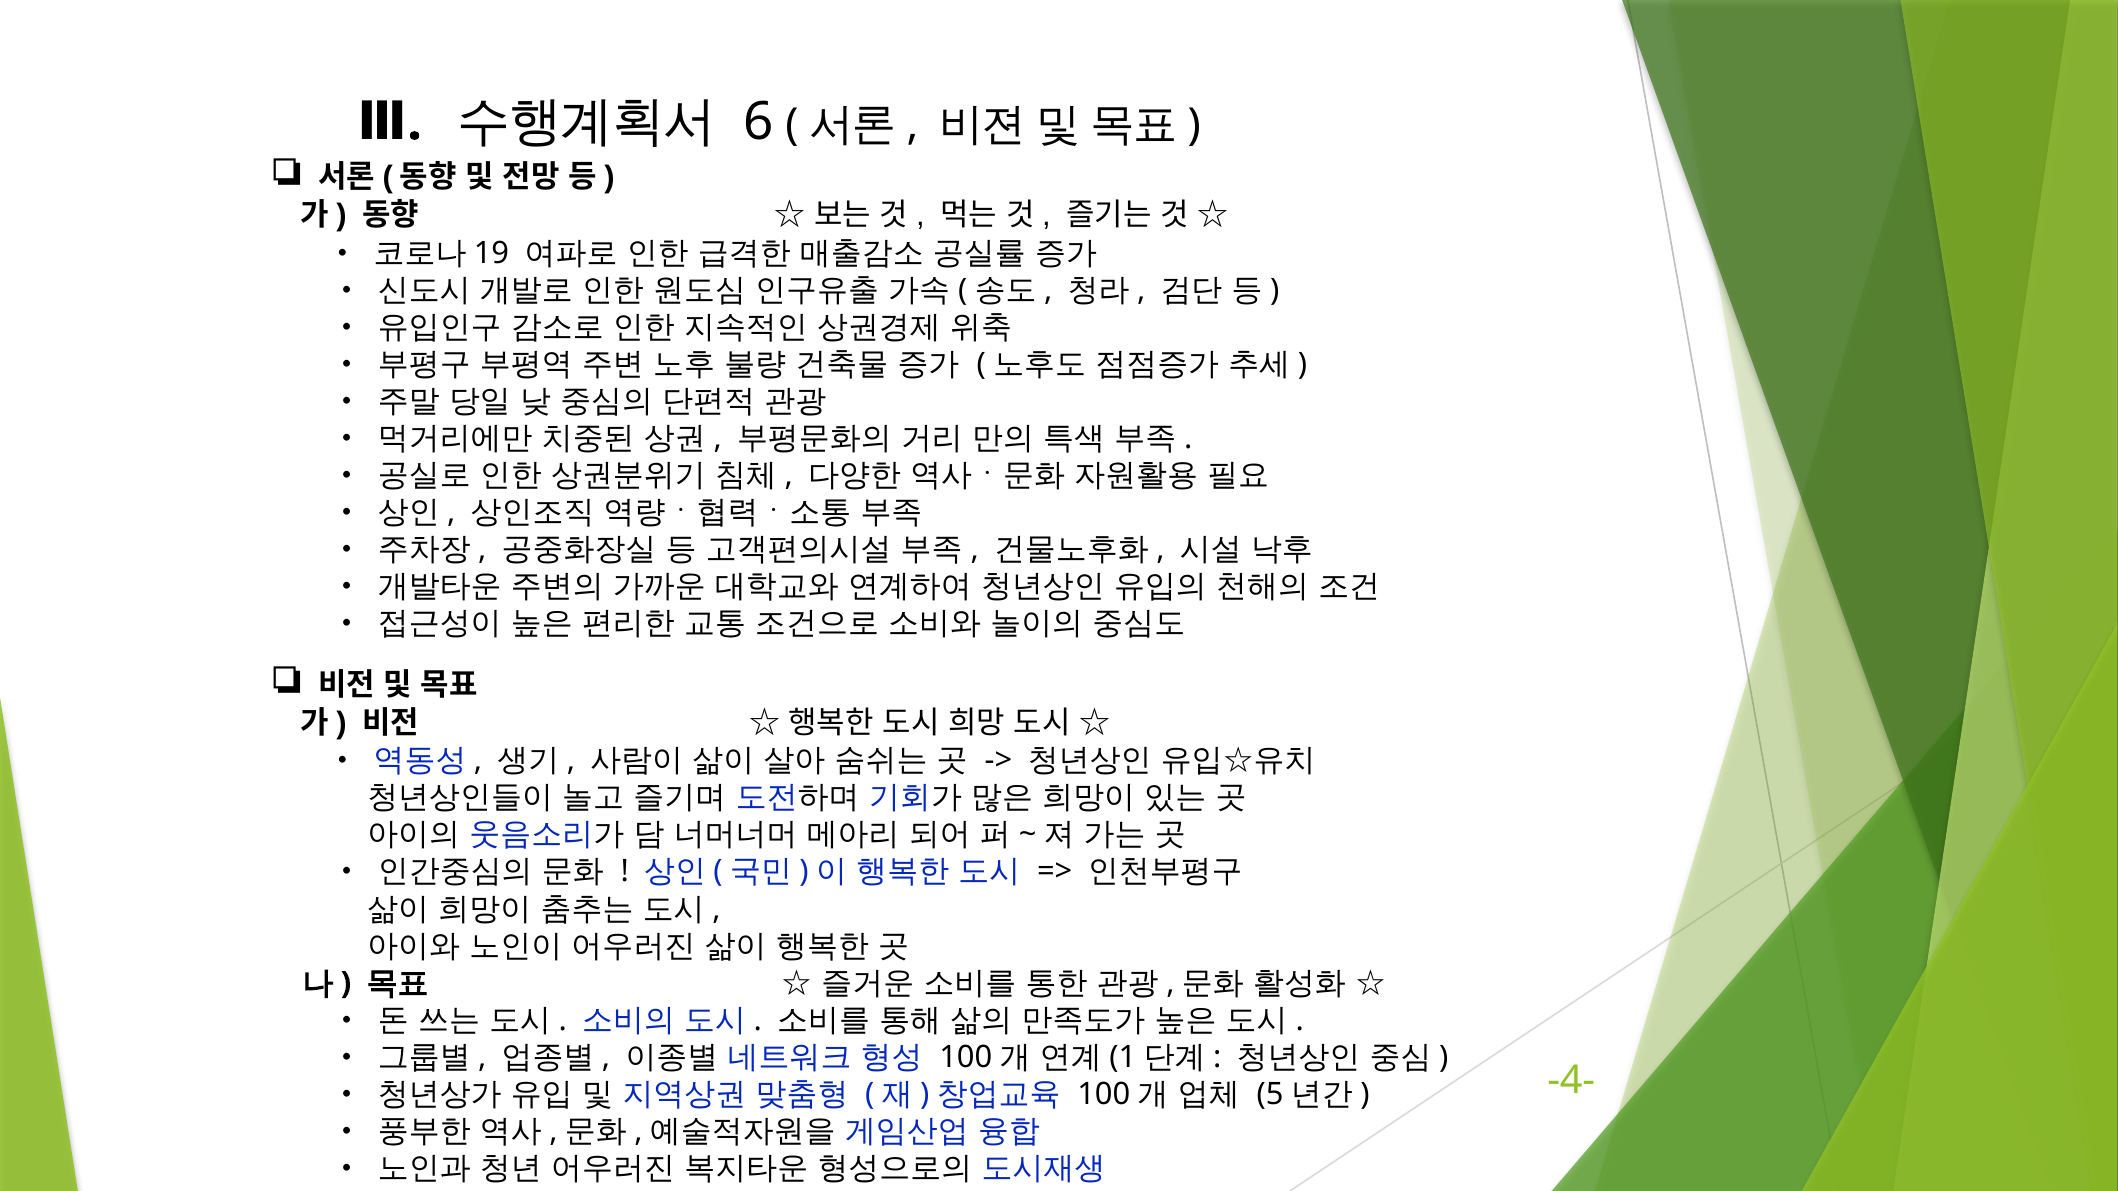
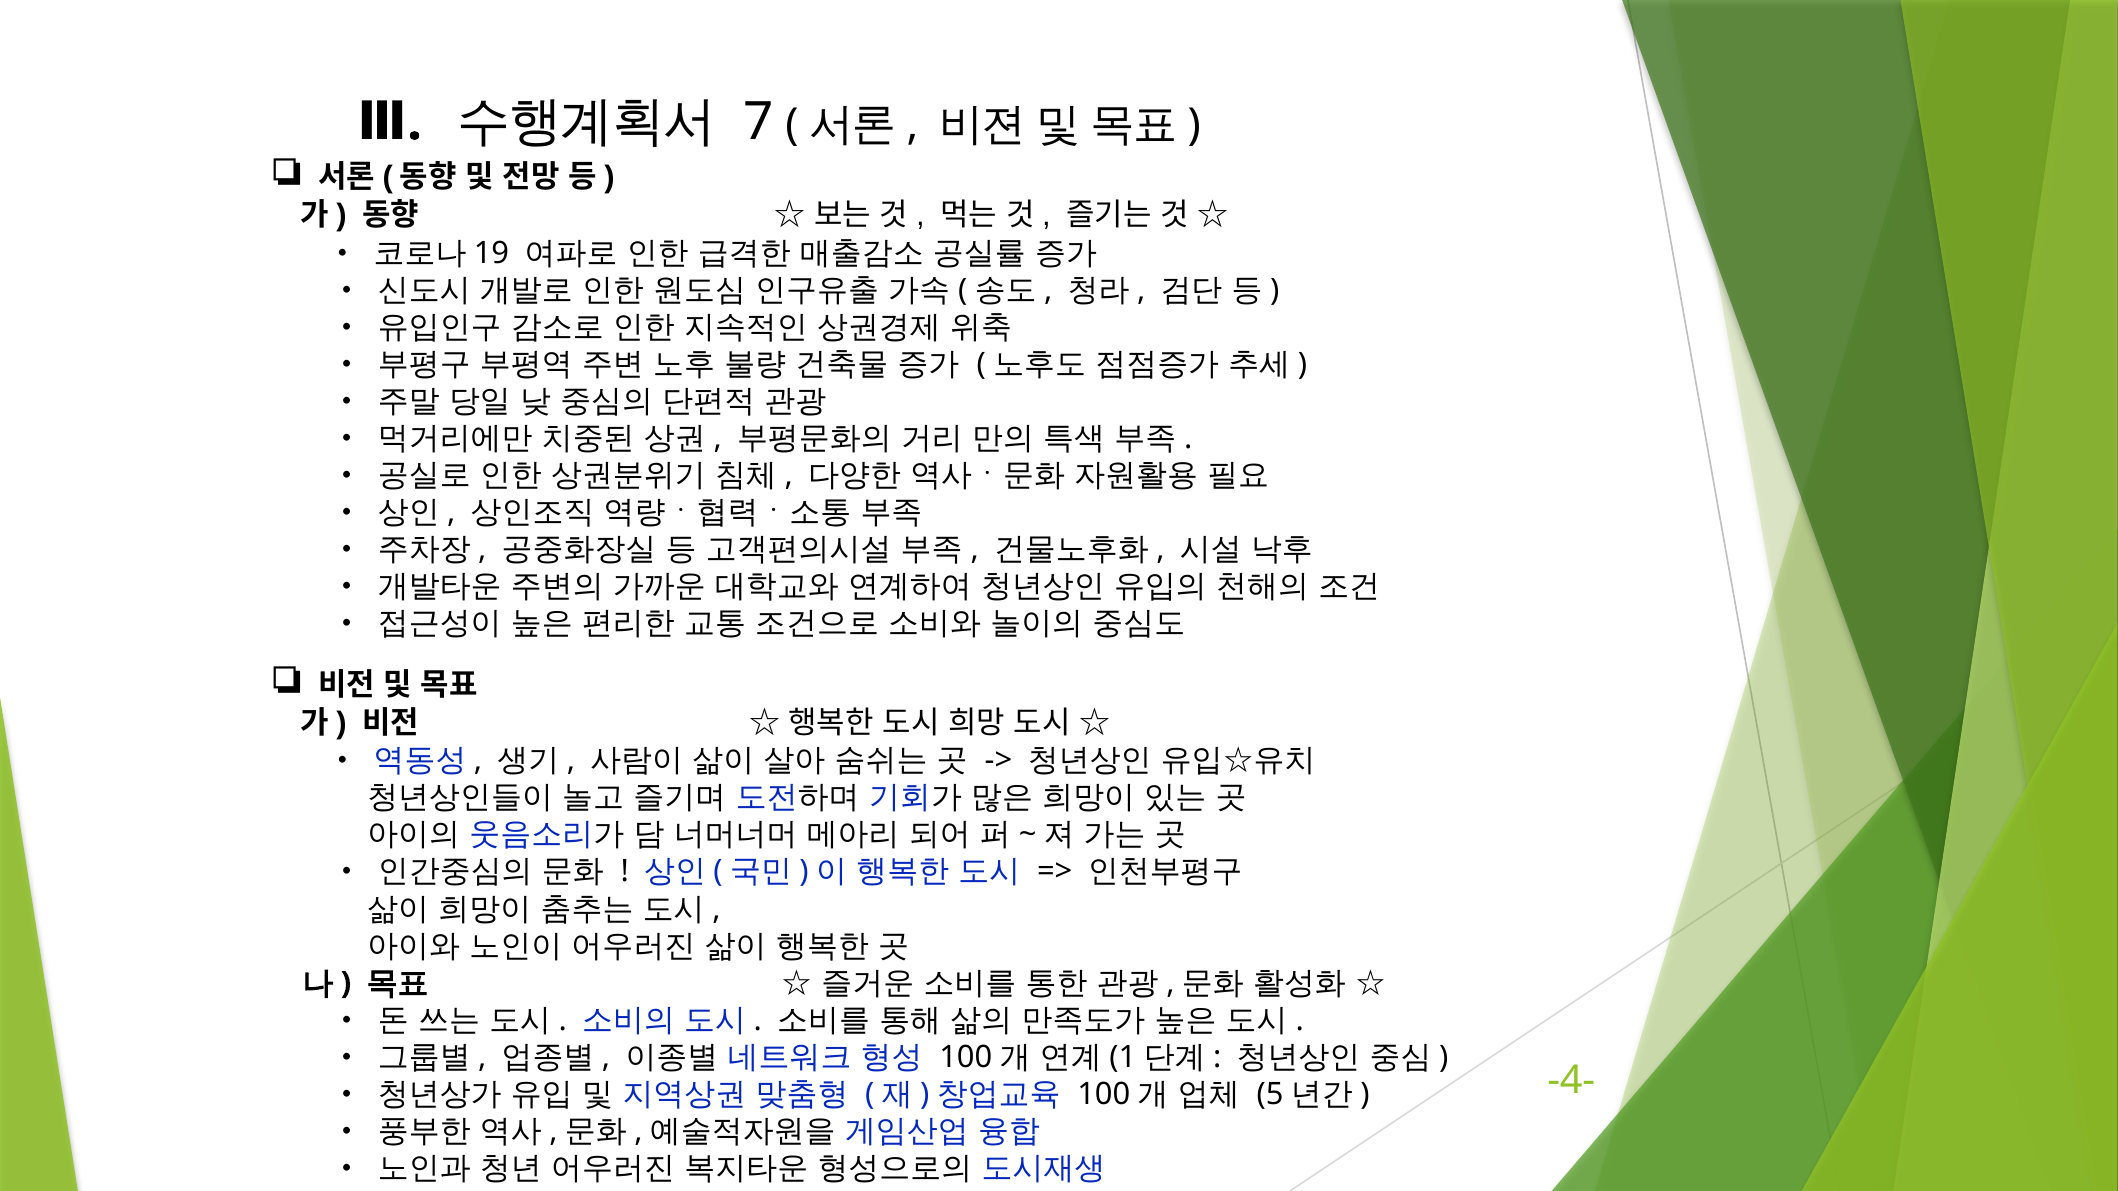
6: 6 -> 7 (758, 122)
